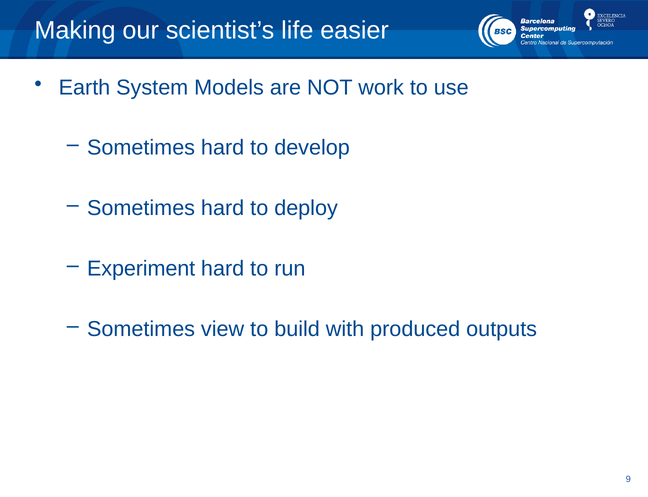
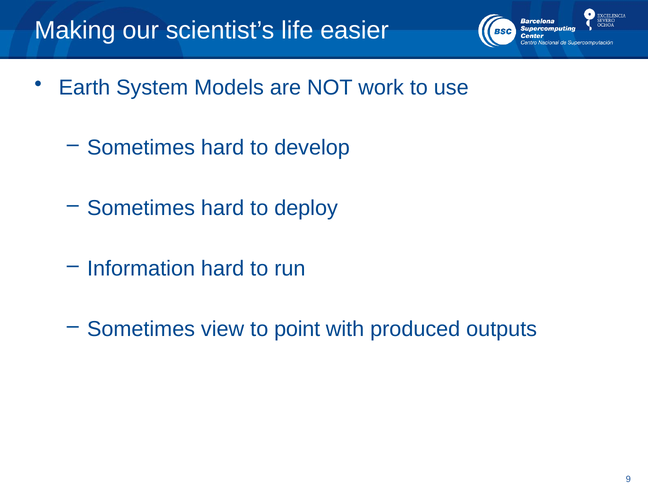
Experiment: Experiment -> Information (141, 269)
build: build -> point (297, 329)
